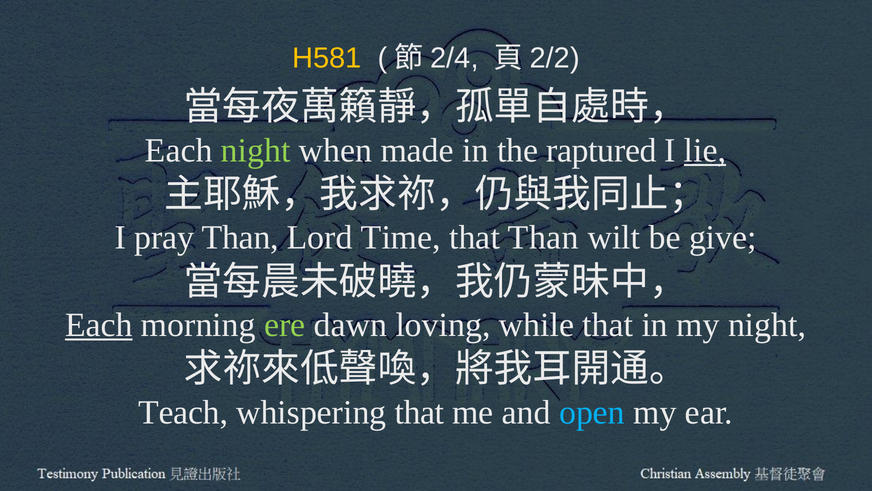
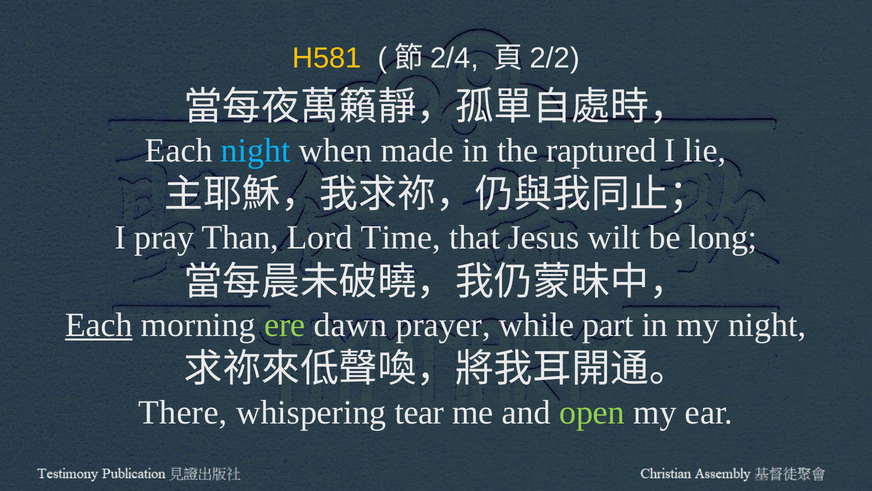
night colour: light green -> light blue (256, 150)
lie underline: present -> none (705, 150)
that Than: Than -> Jesus (544, 237)
give: give -> long (723, 237)
loving: loving -> prayer (443, 325)
while that: that -> part (608, 325)
Teach: Teach -> There (183, 412)
whispering that: that -> tear (419, 412)
open colour: light blue -> light green (592, 412)
